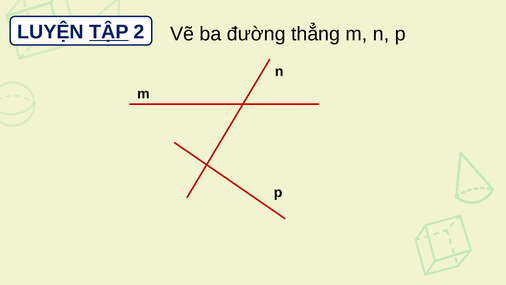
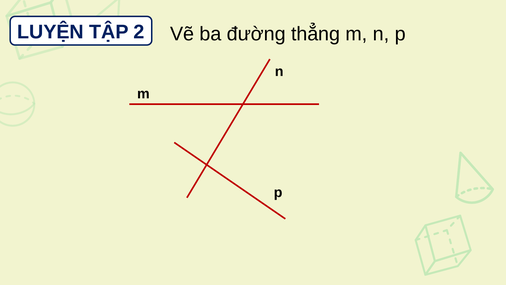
TẬP underline: present -> none (109, 32)
